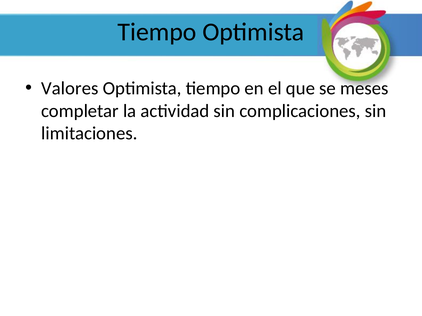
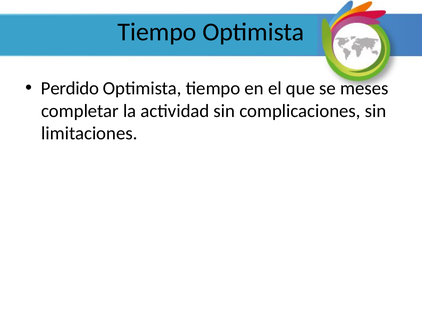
Valores: Valores -> Perdido (70, 89)
